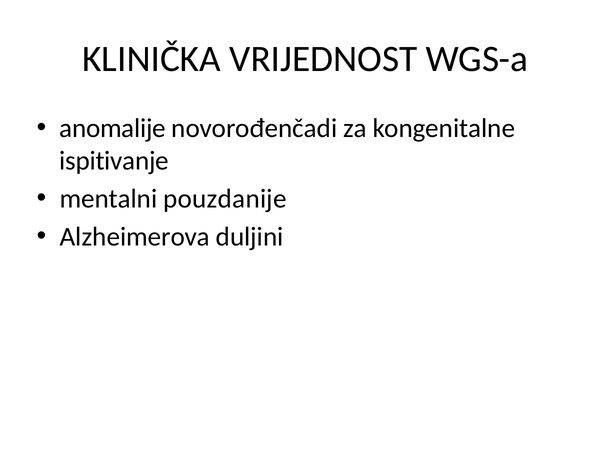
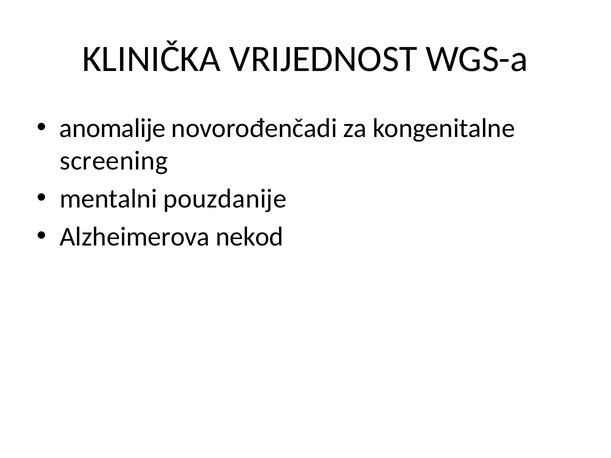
ispitivanje: ispitivanje -> screening (114, 161)
duljini: duljini -> nekod (250, 237)
